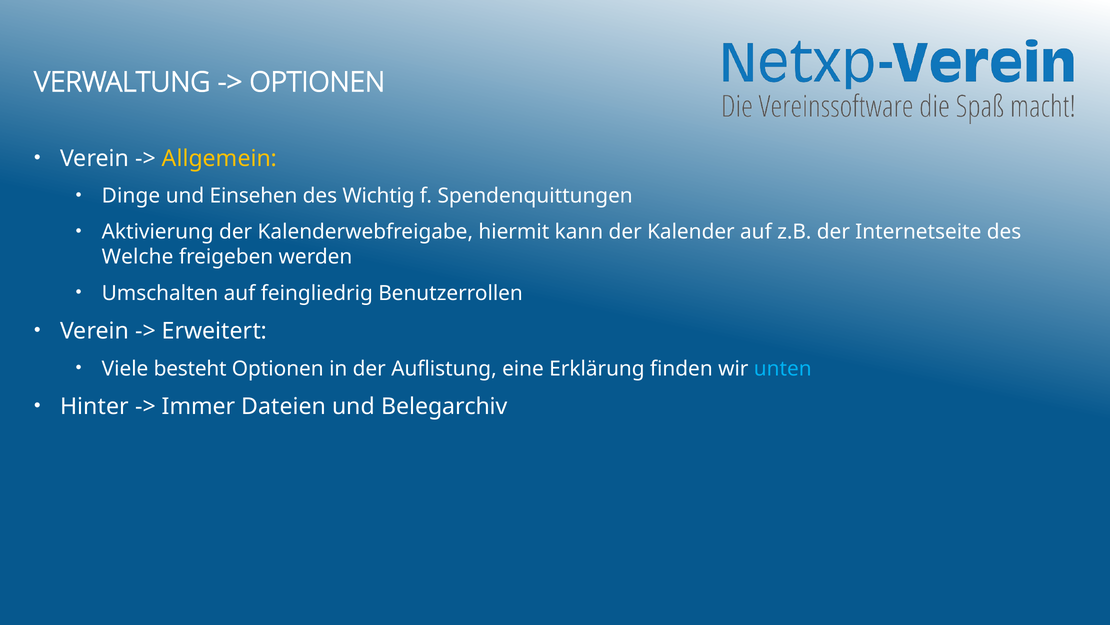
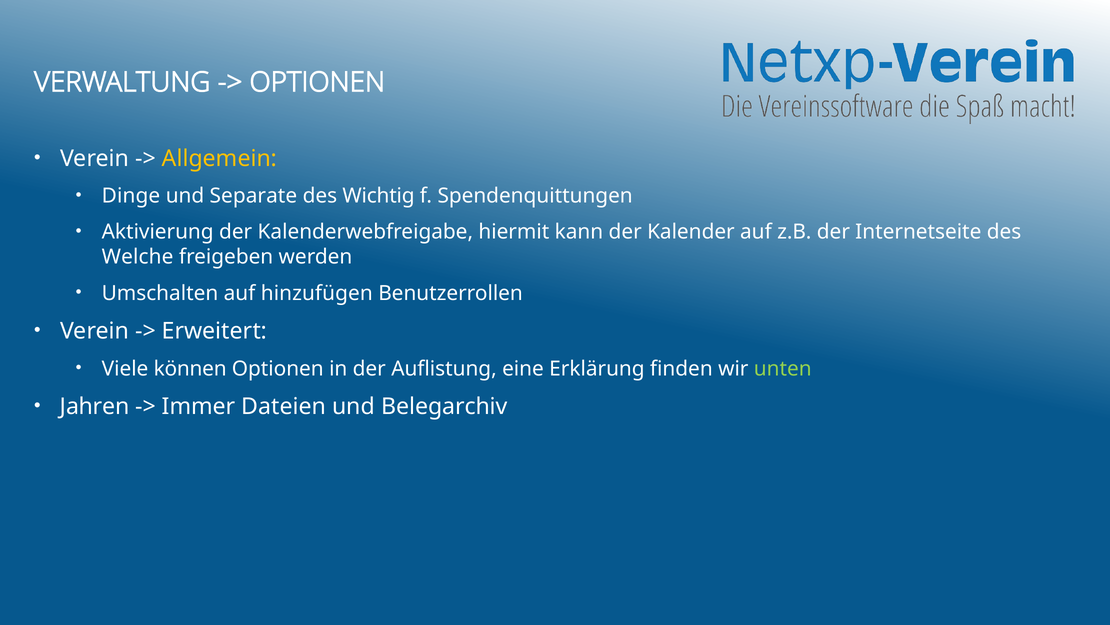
Einsehen: Einsehen -> Separate (253, 196)
feingliedrig: feingliedrig -> hinzufügen (317, 293)
besteht: besteht -> können (190, 368)
unten colour: light blue -> light green (783, 368)
Hinter: Hinter -> Jahren (95, 406)
